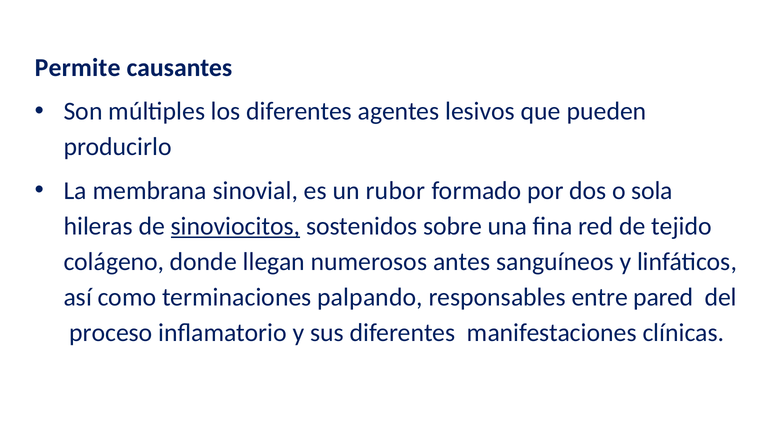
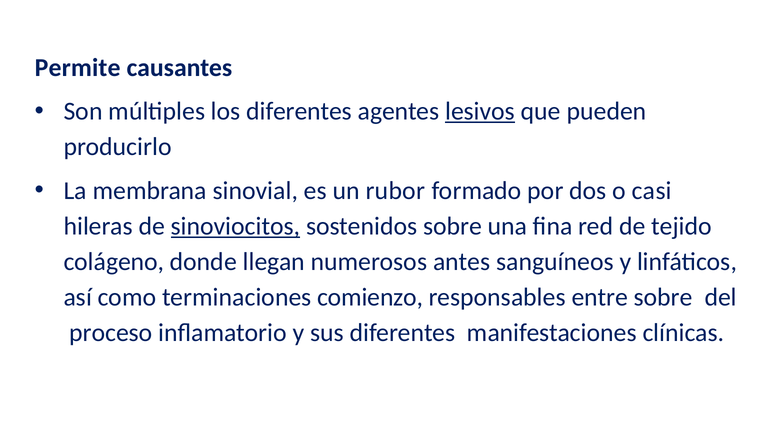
lesivos underline: none -> present (480, 111)
sola: sola -> casi (652, 190)
palpando: palpando -> comienzo (370, 297)
entre pared: pared -> sobre (663, 297)
